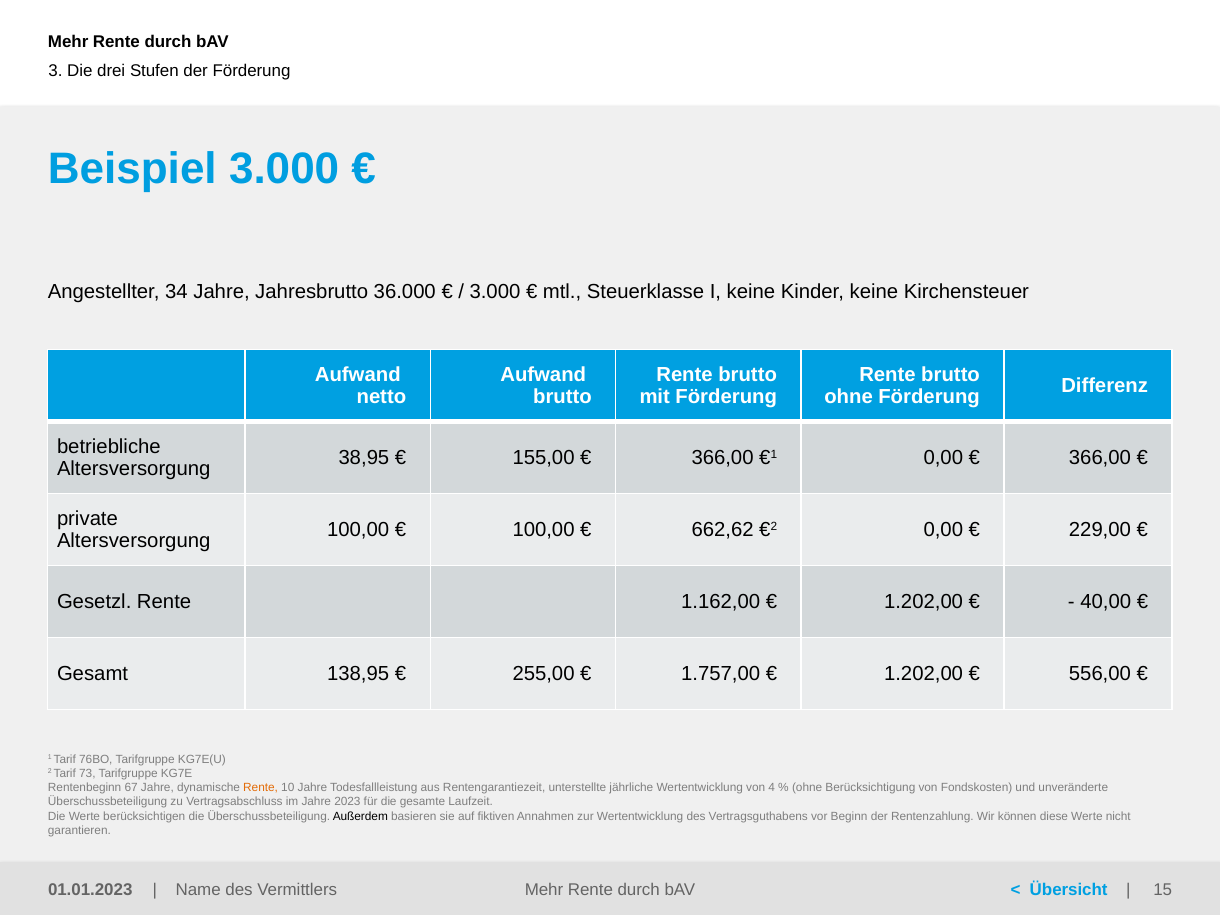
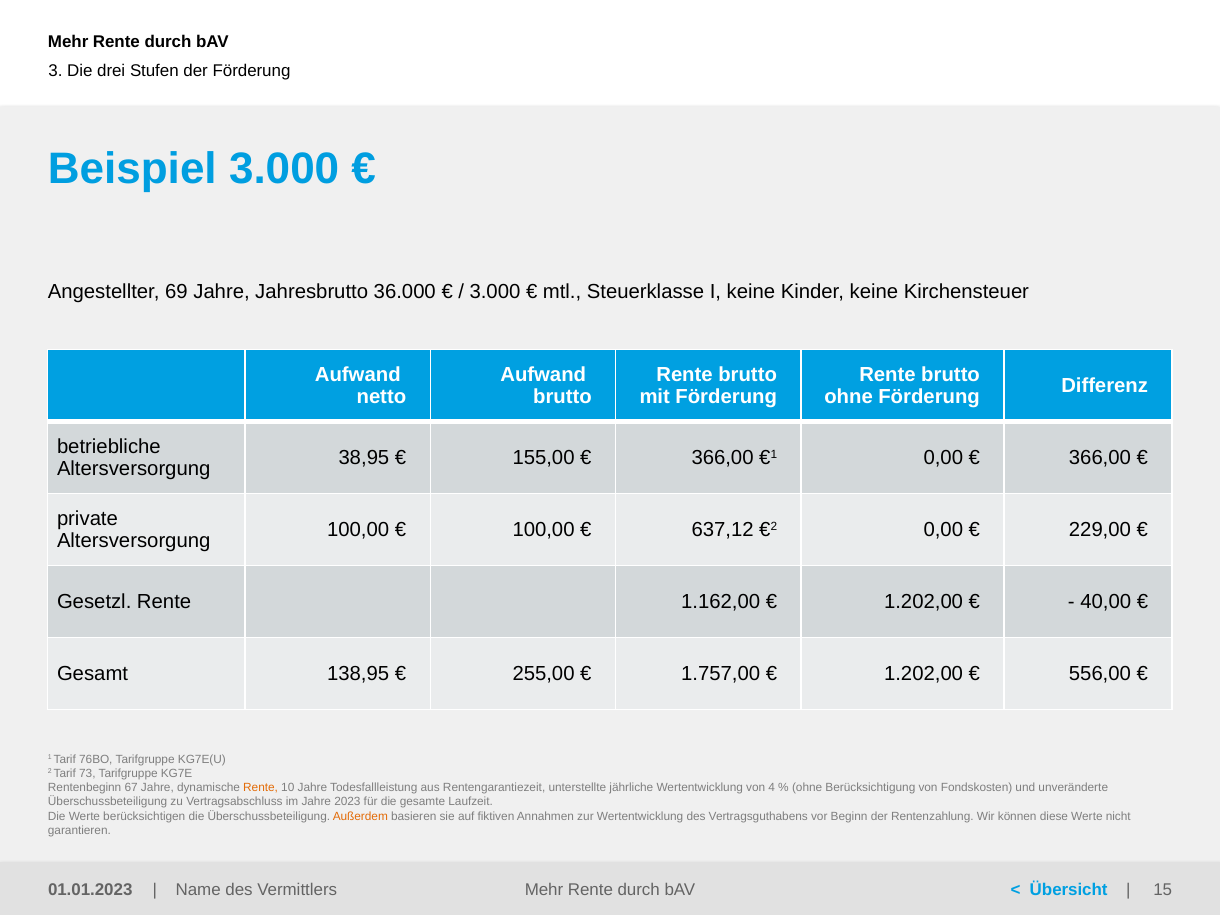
34: 34 -> 69 (176, 292)
662,62: 662,62 -> 637,12 (723, 530)
Außerdem colour: black -> orange (360, 816)
